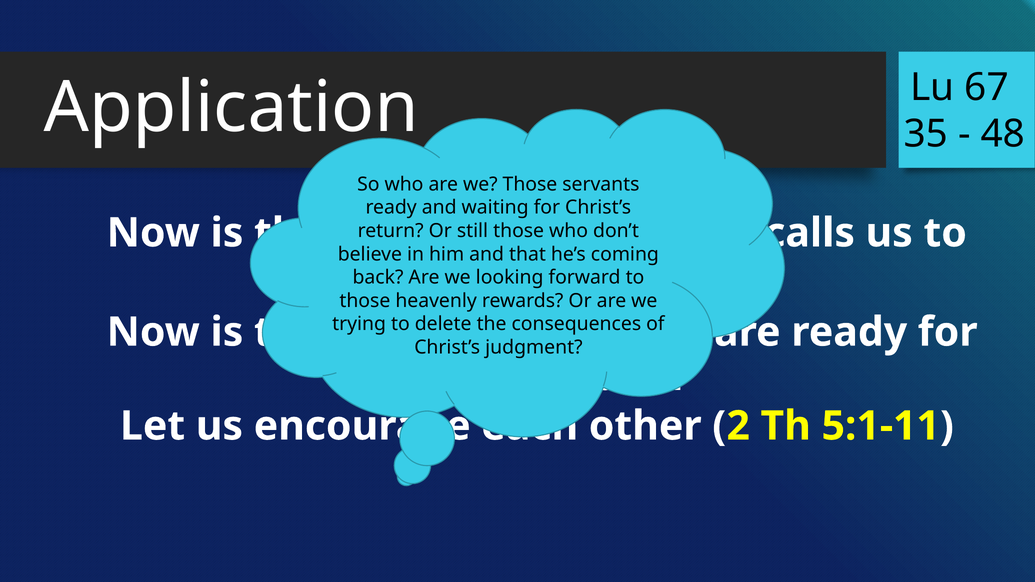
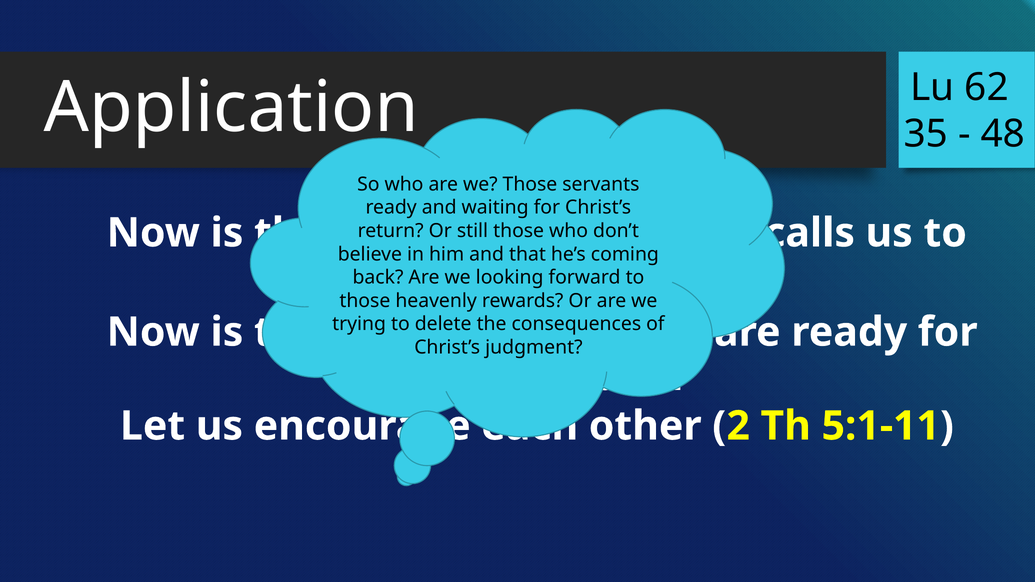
67: 67 -> 62 (987, 87)
